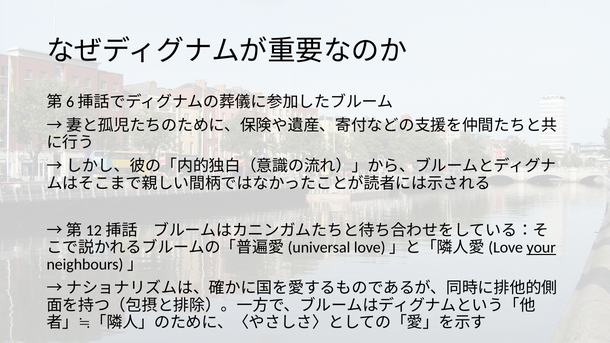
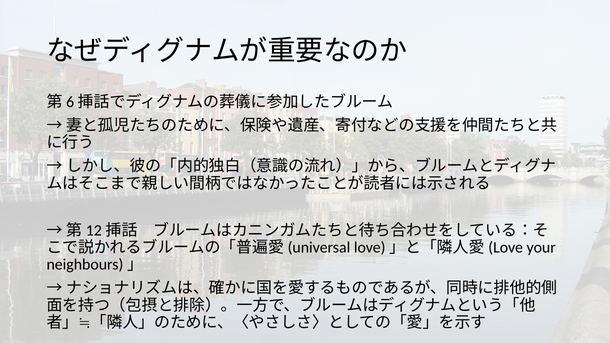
your underline: present -> none (541, 248)
